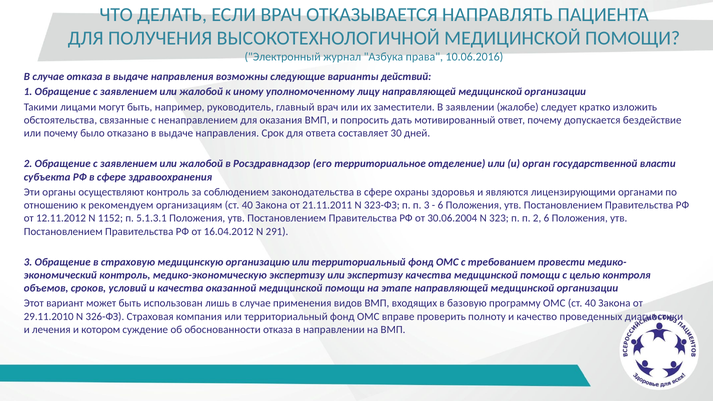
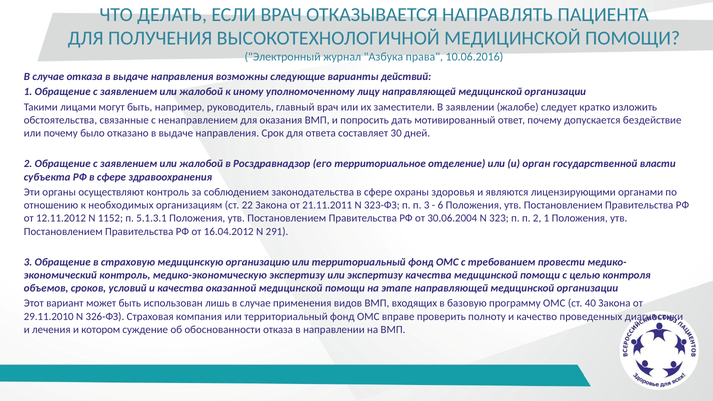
рекомендуем: рекомендуем -> необходимых (121, 205)
организациям ст 40: 40 -> 22 (247, 205)
2 6: 6 -> 1 (546, 218)
